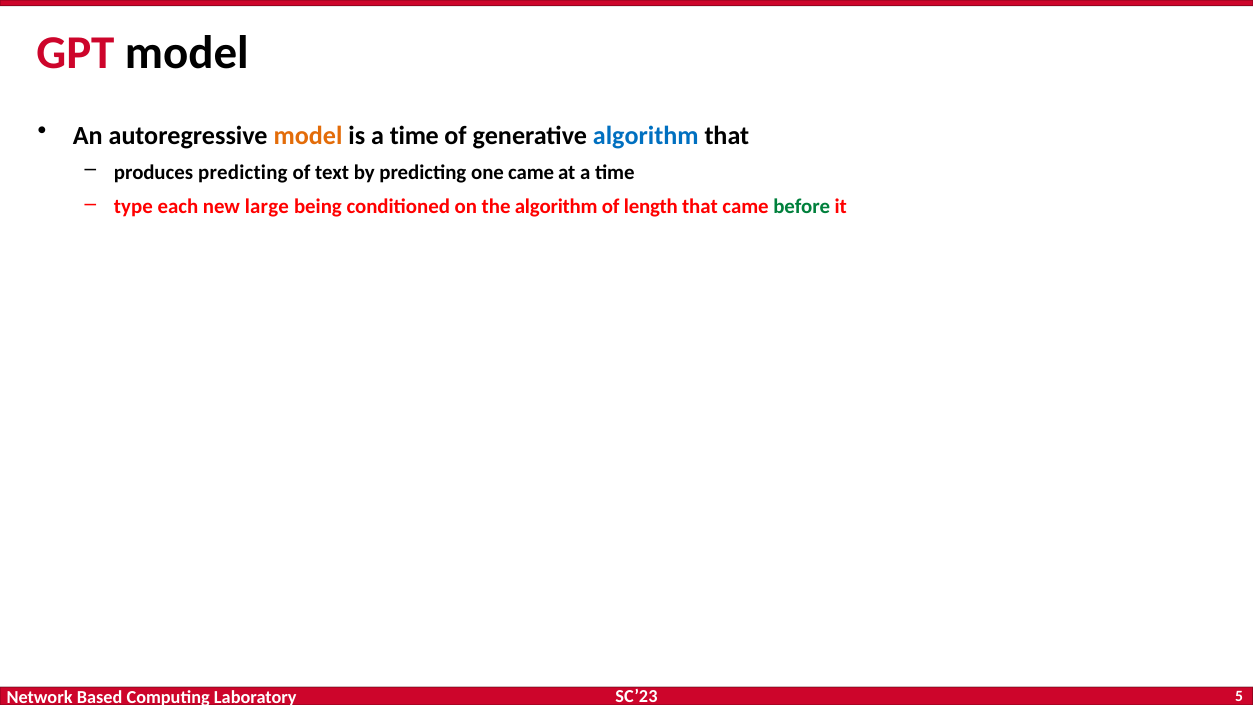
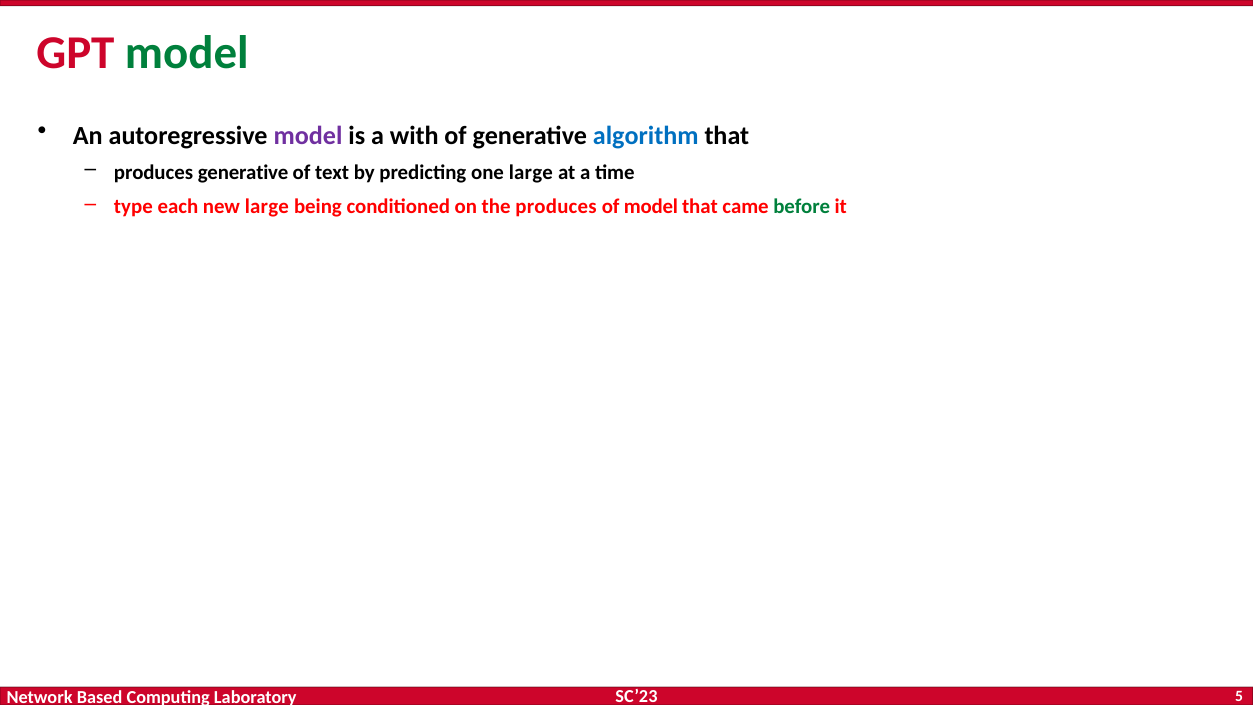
model colour: black -> green (187, 53)
model colour: orange -> purple (308, 135)
is a time: time -> with (414, 135)
produces predicting: predicting -> generative (243, 172)
one came: came -> large (531, 172)
the algorithm: algorithm -> produces (556, 207)
of length: length -> model (651, 207)
